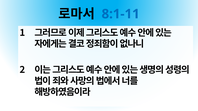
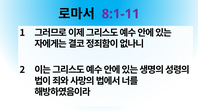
8:1-11 colour: blue -> purple (121, 14)
